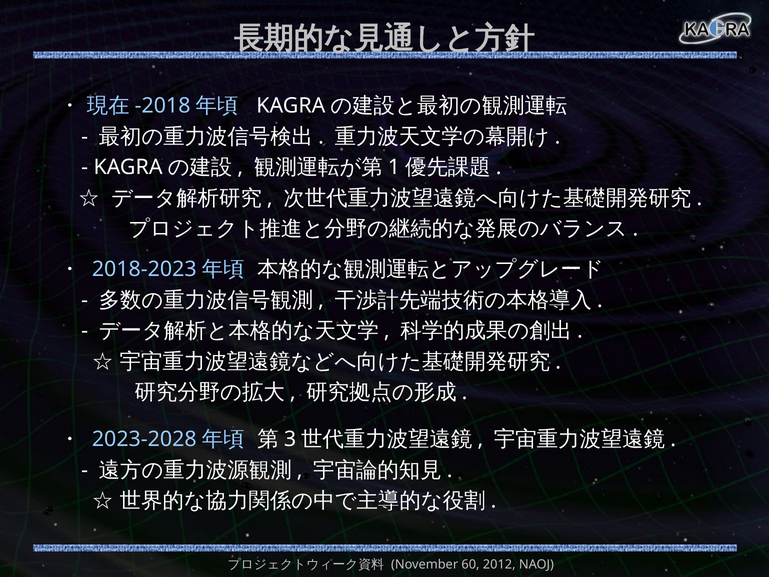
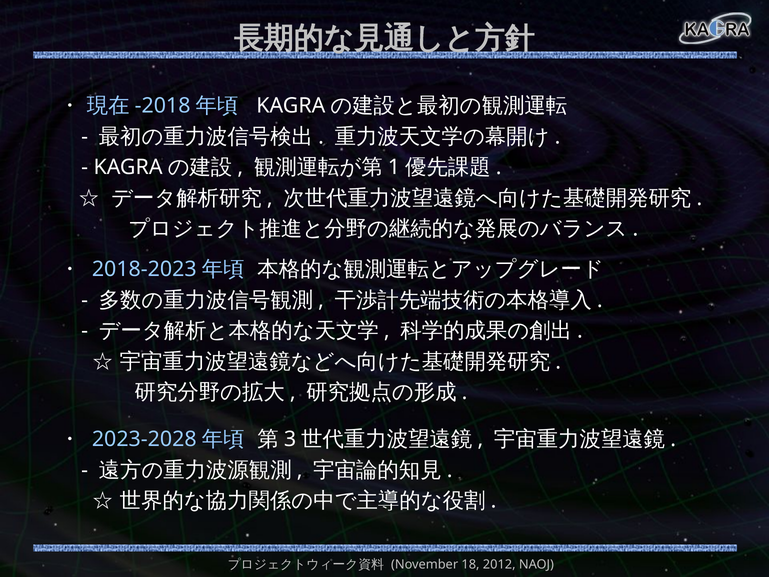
60: 60 -> 18 (470, 564)
